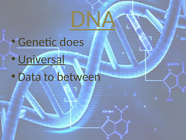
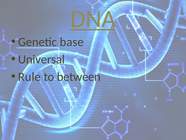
does: does -> base (72, 42)
Universal underline: present -> none (41, 59)
Data: Data -> Rule (29, 77)
